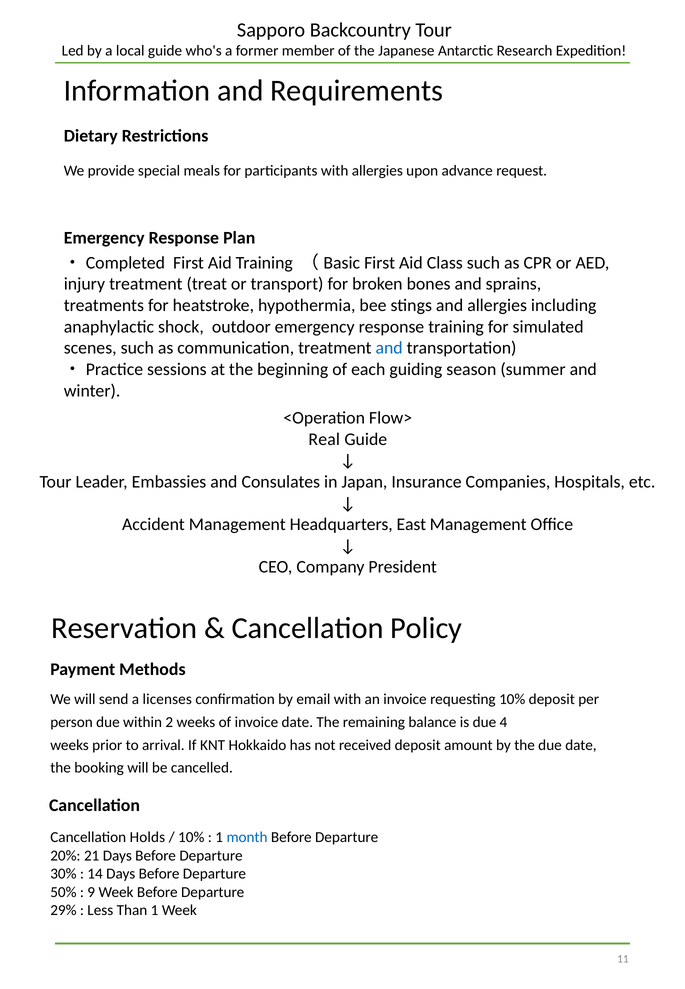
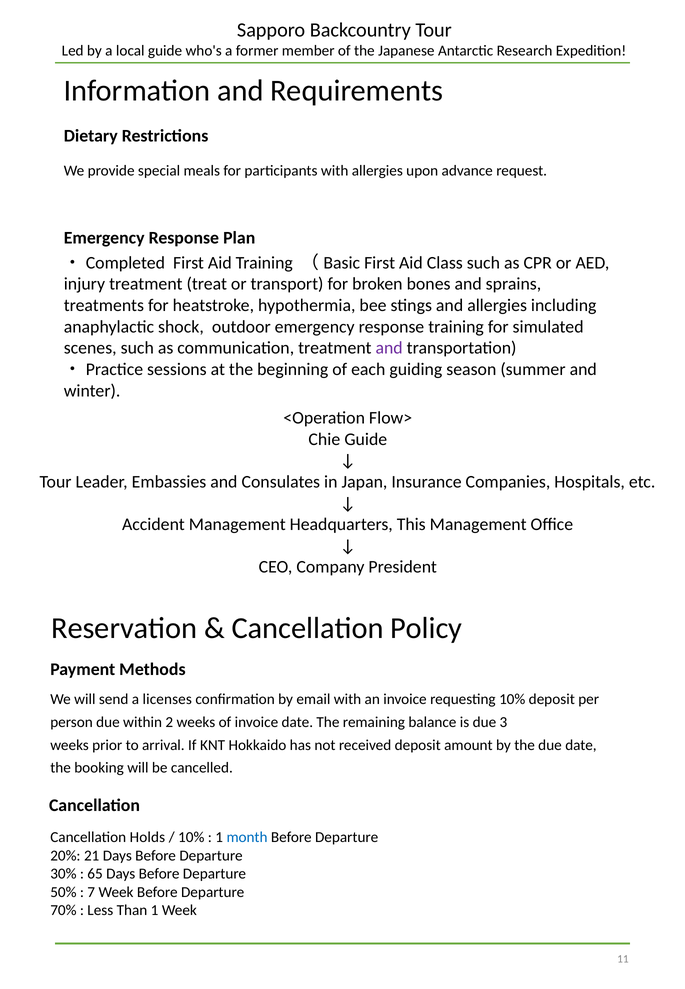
and colour: blue -> purple (389, 348)
Real: Real -> Chie (324, 439)
East: East -> This (411, 525)
4: 4 -> 3 (503, 723)
14: 14 -> 65 (95, 874)
9: 9 -> 7 (91, 893)
29%: 29% -> 70% (63, 911)
